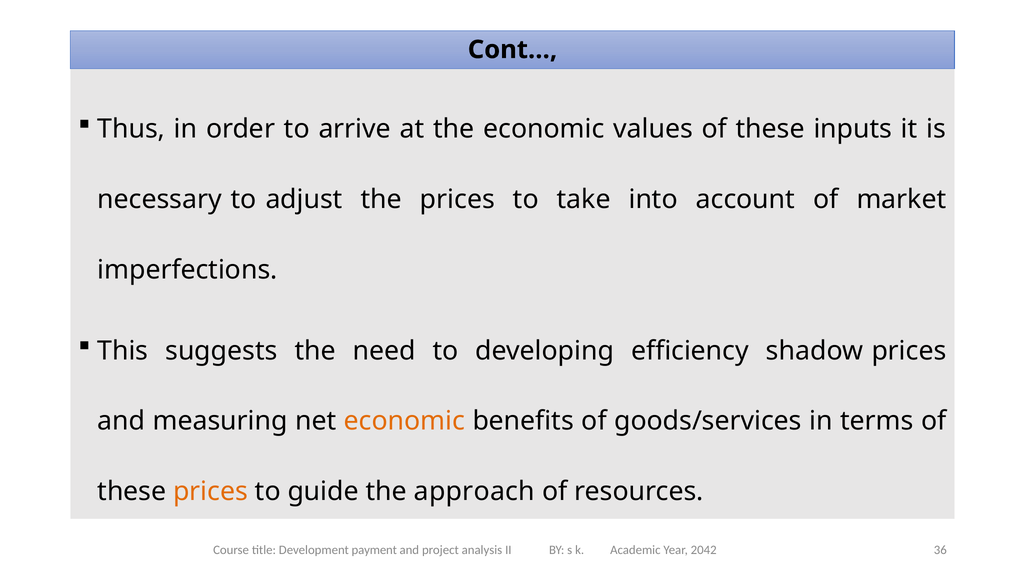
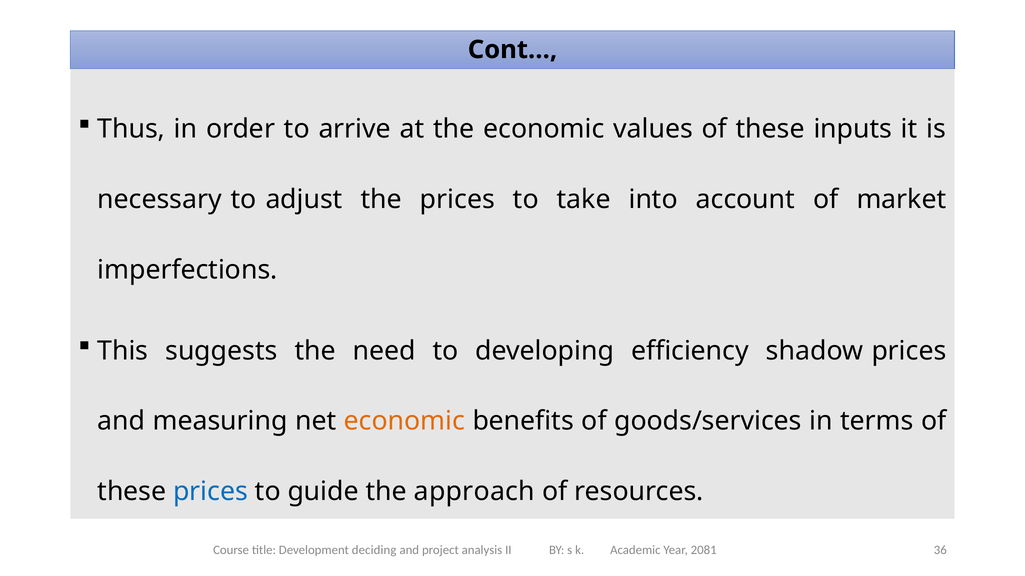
prices colour: orange -> blue (211, 492)
payment: payment -> deciding (374, 551)
2042: 2042 -> 2081 (704, 551)
